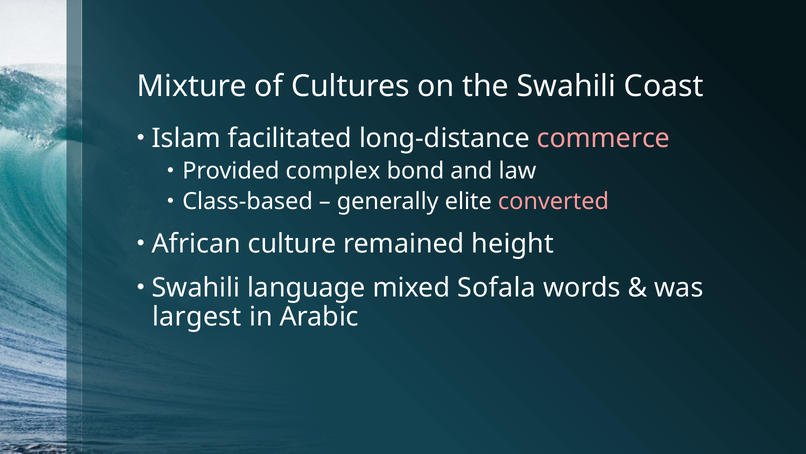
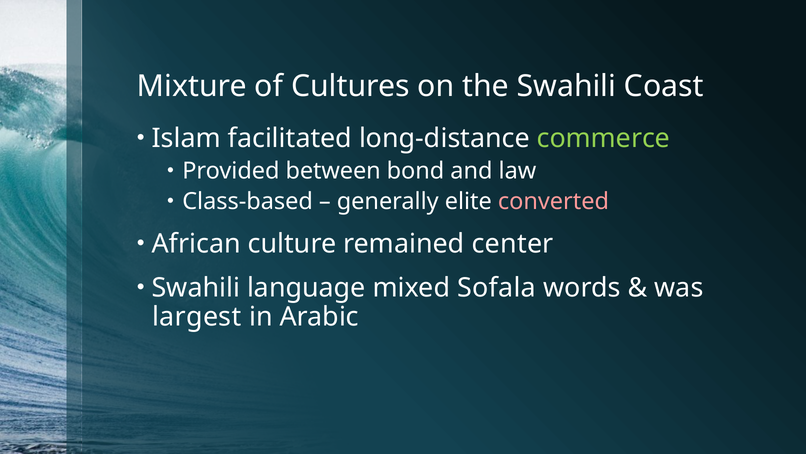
commerce colour: pink -> light green (603, 138)
complex: complex -> between (333, 171)
height: height -> center (513, 243)
